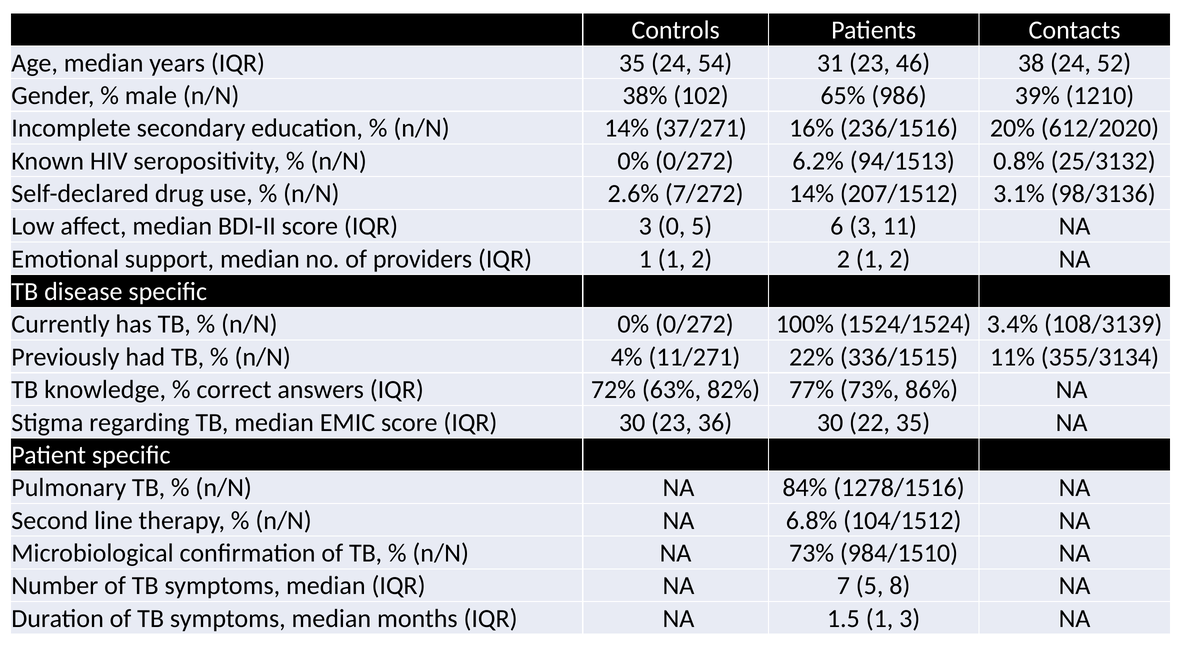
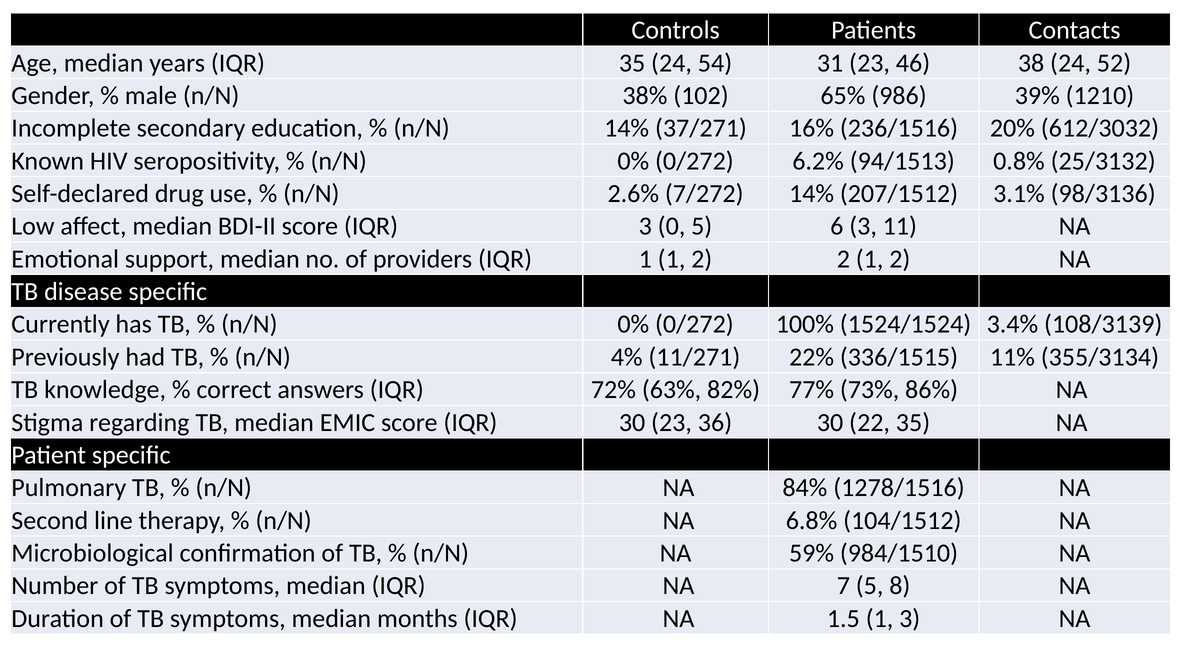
612/2020: 612/2020 -> 612/3032 (1100, 128)
NA 73%: 73% -> 59% (812, 553)
